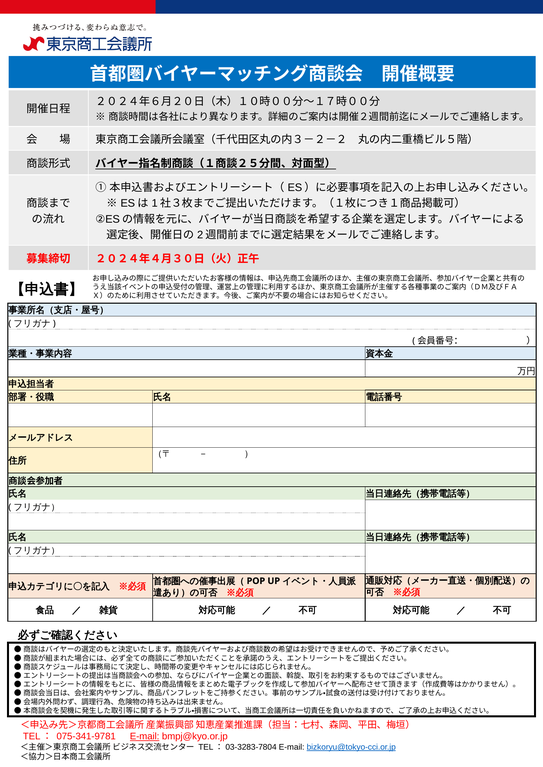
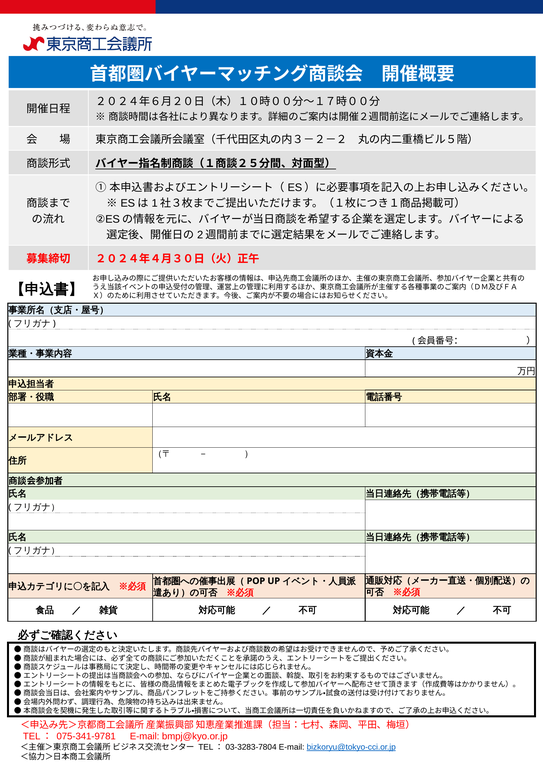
E-mail underline: present -> none (145, 737)
